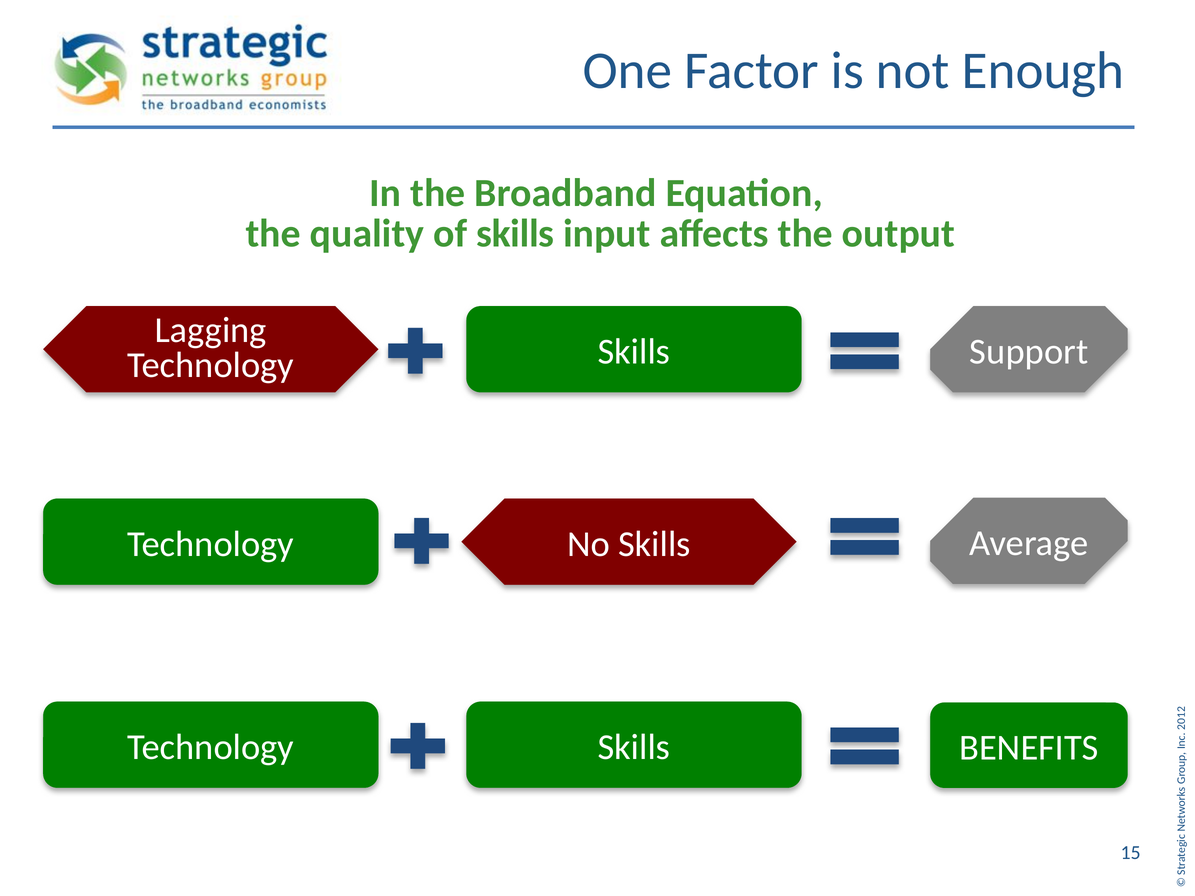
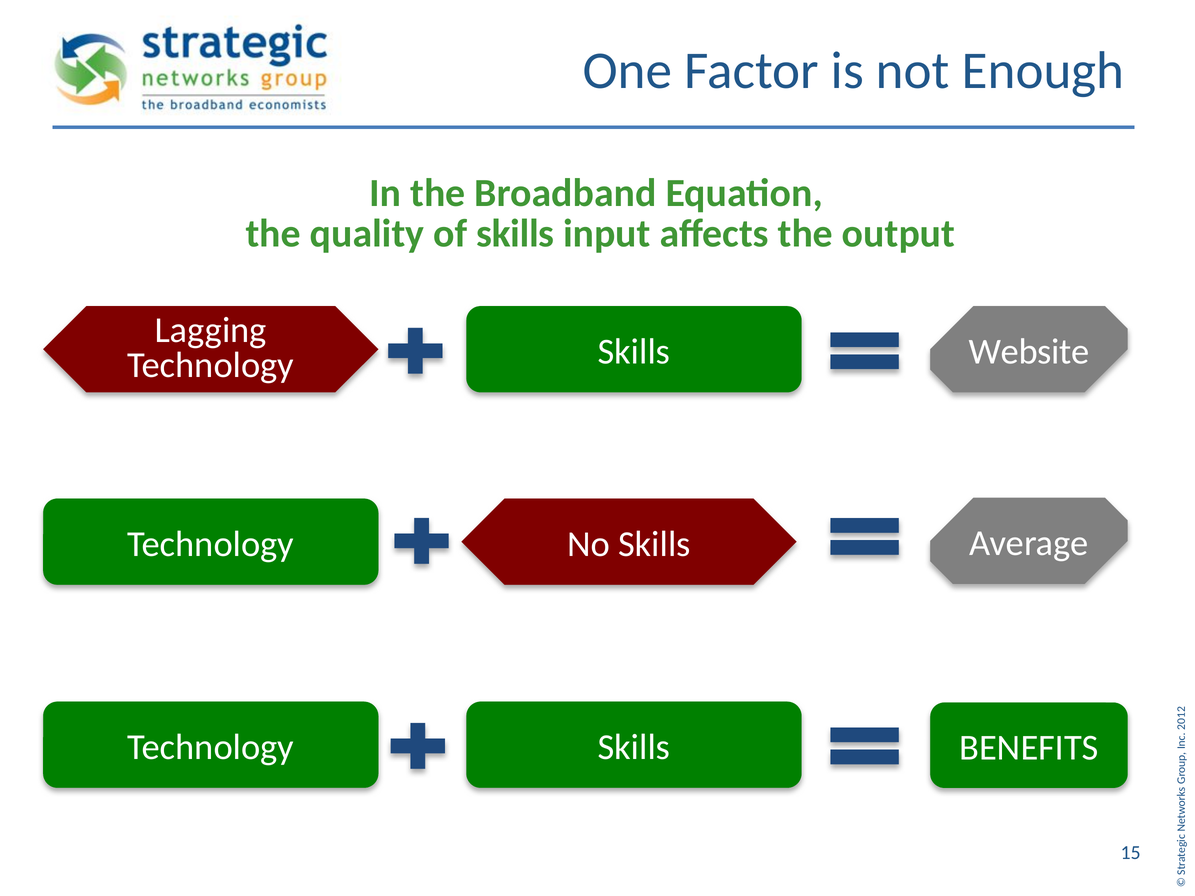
Support: Support -> Website (1029, 352)
